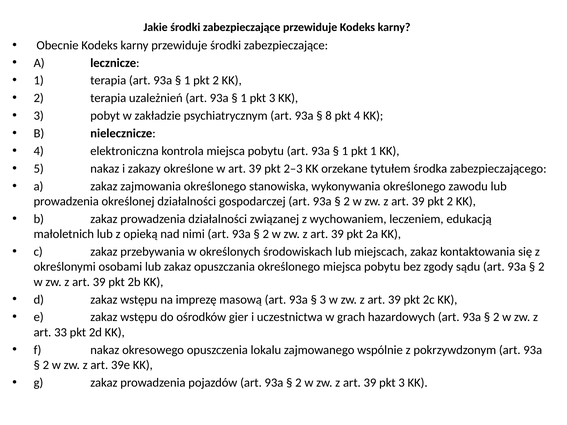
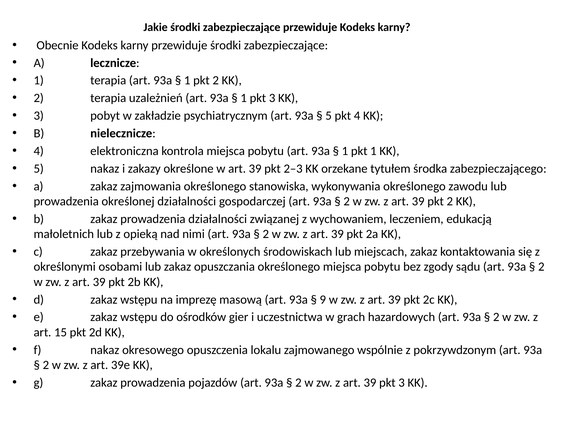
8: 8 -> 5 (329, 116)
3: 3 -> 9 (323, 300)
33: 33 -> 15 (61, 332)
